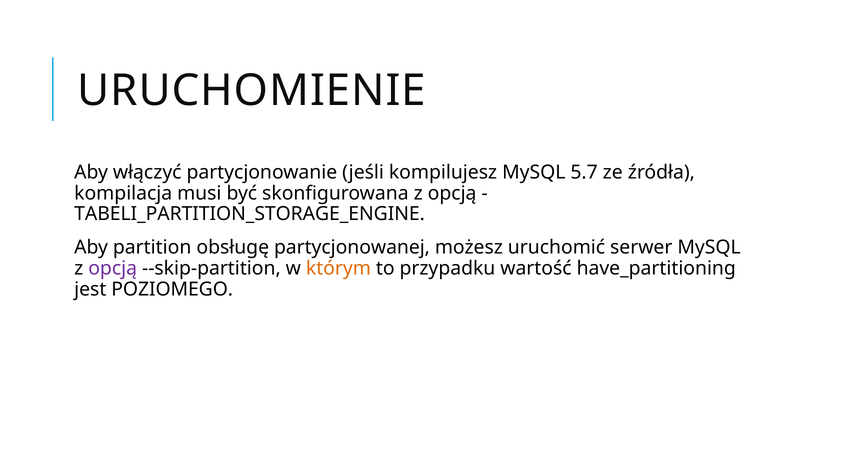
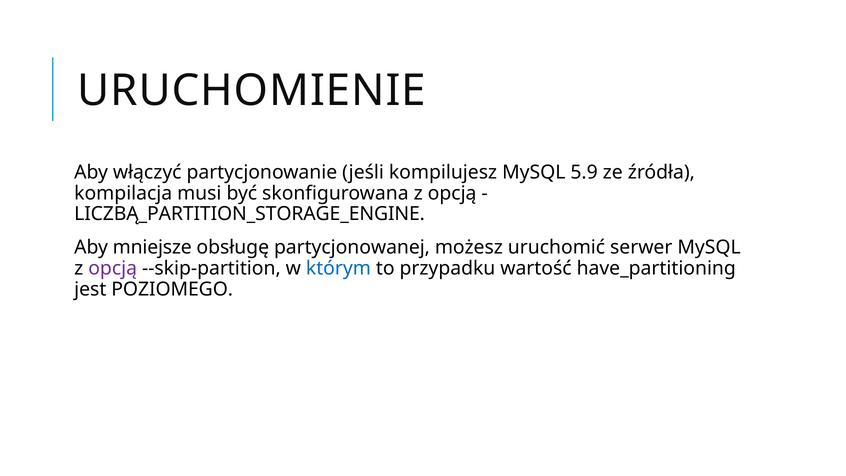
5.7: 5.7 -> 5.9 (584, 172)
TABELI_PARTITION_STORAGE_ENGINE: TABELI_PARTITION_STORAGE_ENGINE -> LICZBĄ_PARTITION_STORAGE_ENGINE (250, 214)
partition: partition -> mniejsze (152, 247)
którym colour: orange -> blue (338, 268)
